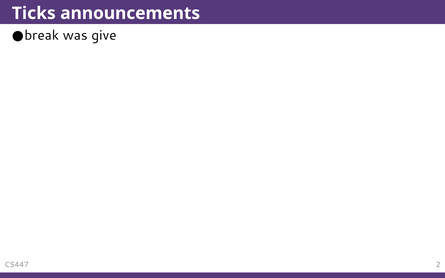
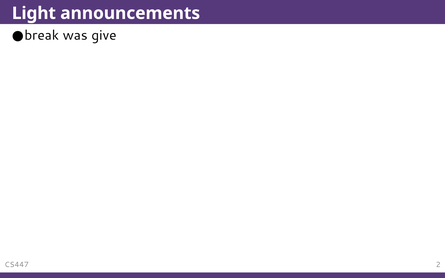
Ticks: Ticks -> Light (34, 13)
